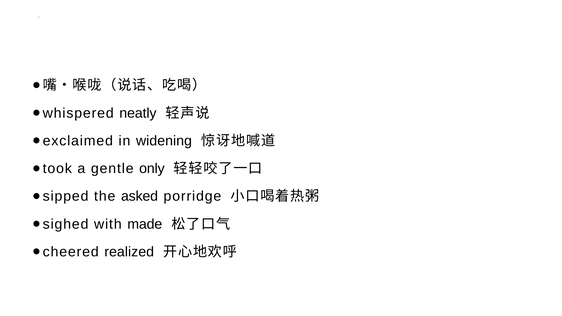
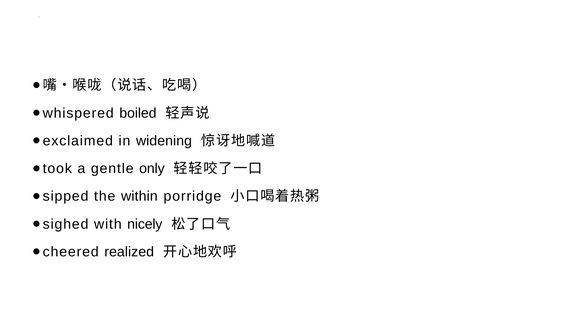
neatly: neatly -> boiled (138, 113)
asked: asked -> within (139, 196)
made: made -> nicely (145, 224)
